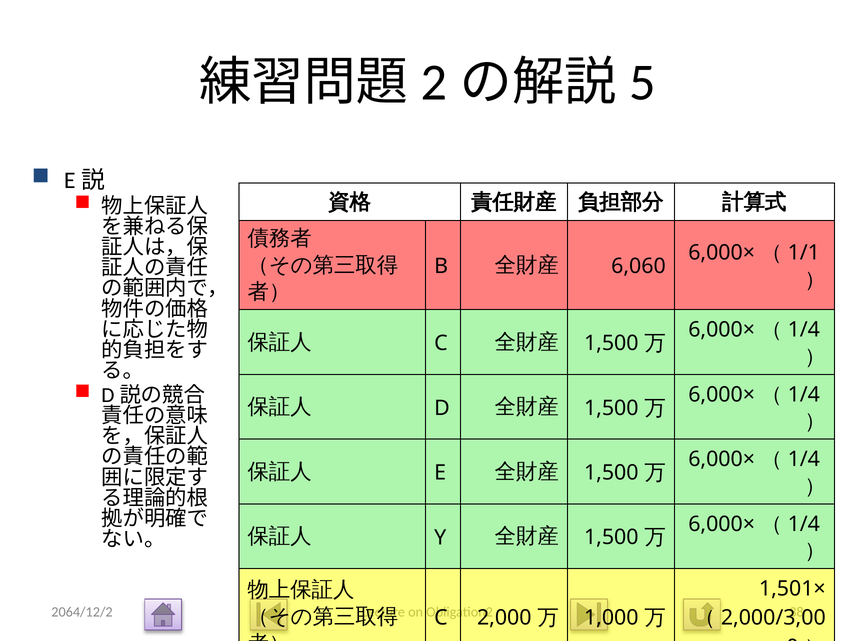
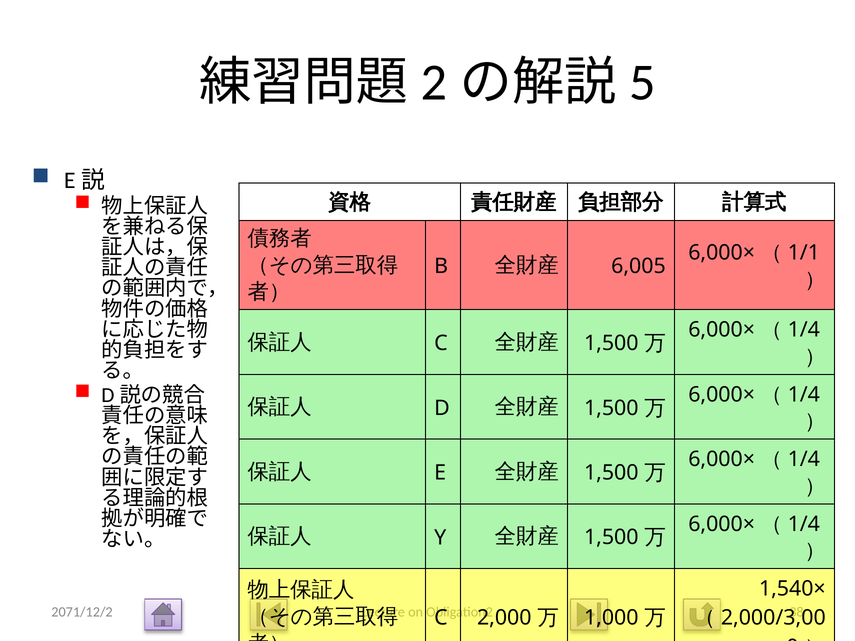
6,060: 6,060 -> 6,005 (638, 266)
1,501×: 1,501× -> 1,540× (792, 589)
2064/12/2: 2064/12/2 -> 2071/12/2 (82, 612)
